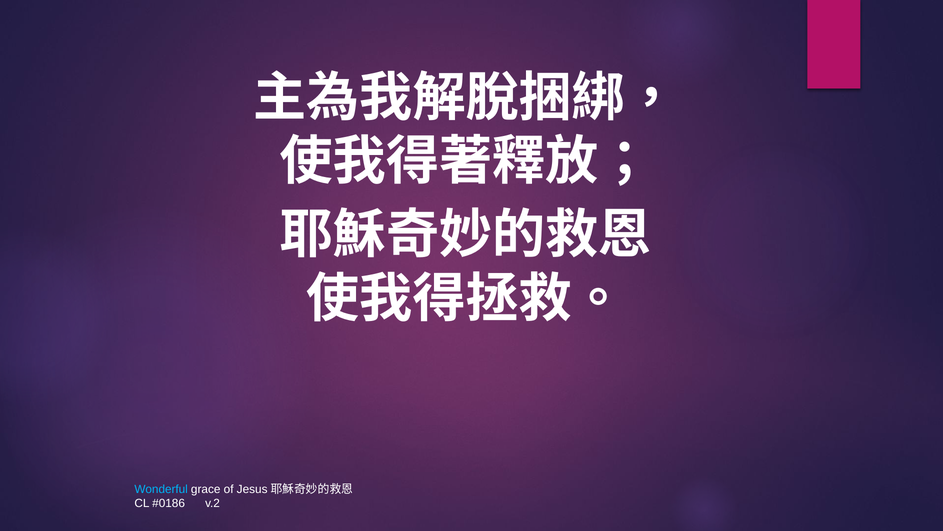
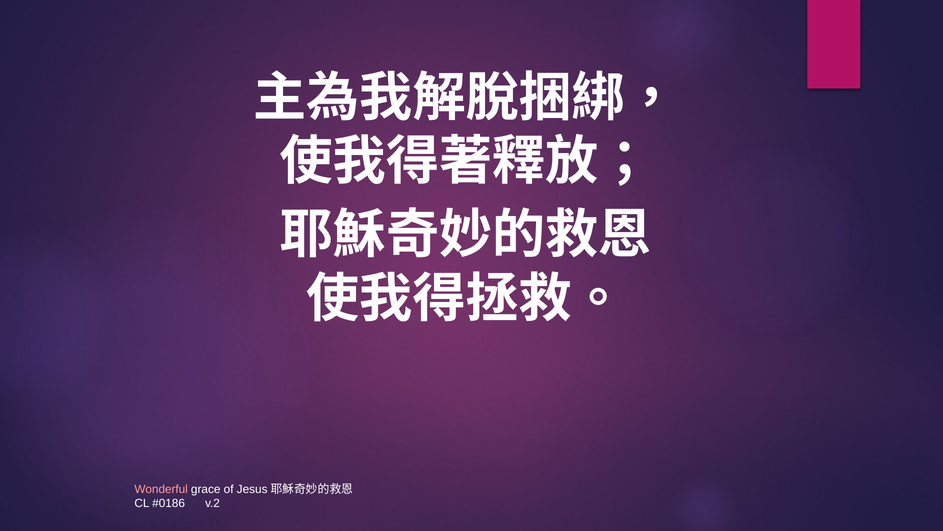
Wonderful colour: light blue -> pink (161, 489)
